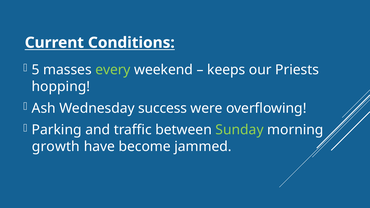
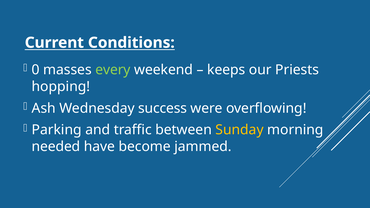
5: 5 -> 0 (36, 70)
Sunday colour: light green -> yellow (240, 130)
growth: growth -> needed (56, 147)
